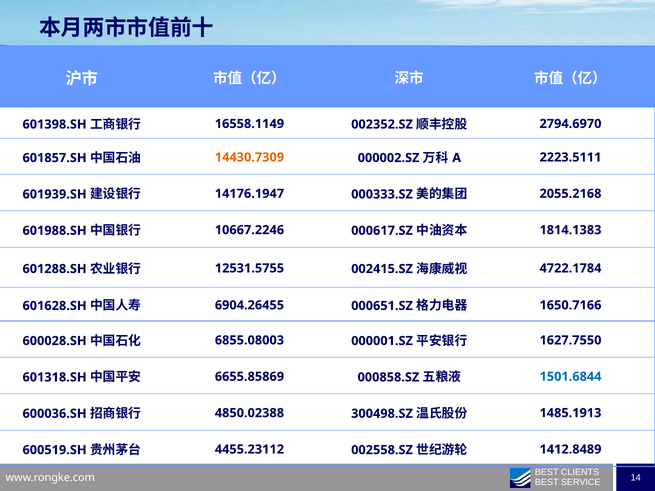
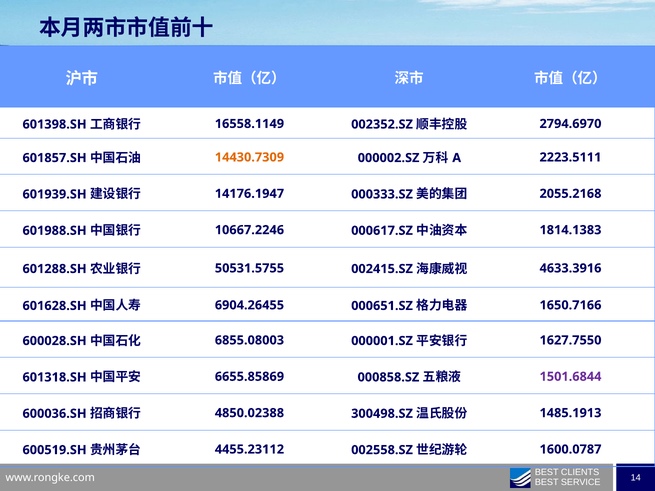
12531.5755: 12531.5755 -> 50531.5755 (249, 268)
4722.1784: 4722.1784 -> 4633.3916 (570, 268)
1501.6844 colour: blue -> purple (570, 377)
1412.8489: 1412.8489 -> 1600.0787 (570, 450)
